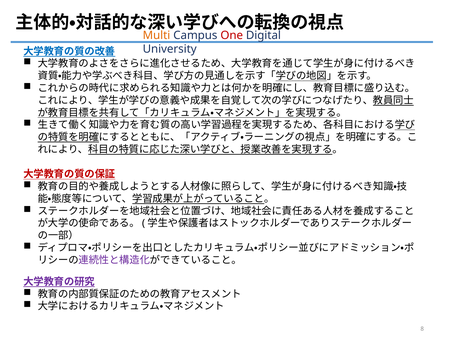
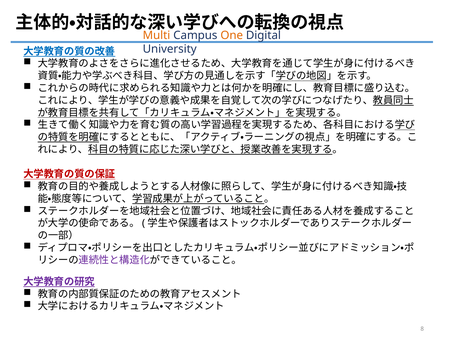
One colour: red -> orange (232, 35)
